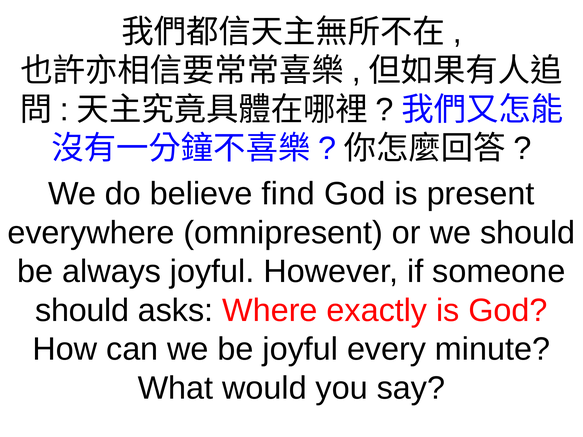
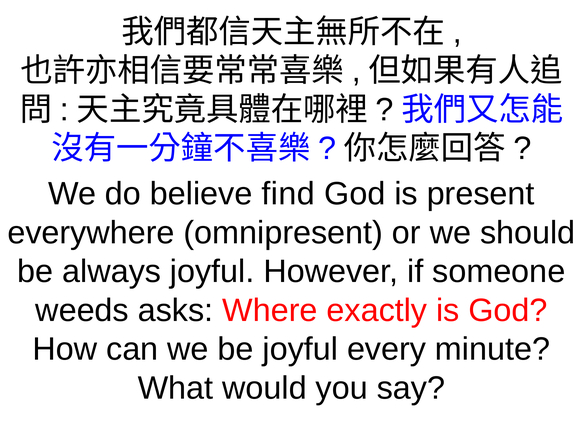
should: should -> weeds (82, 311)
